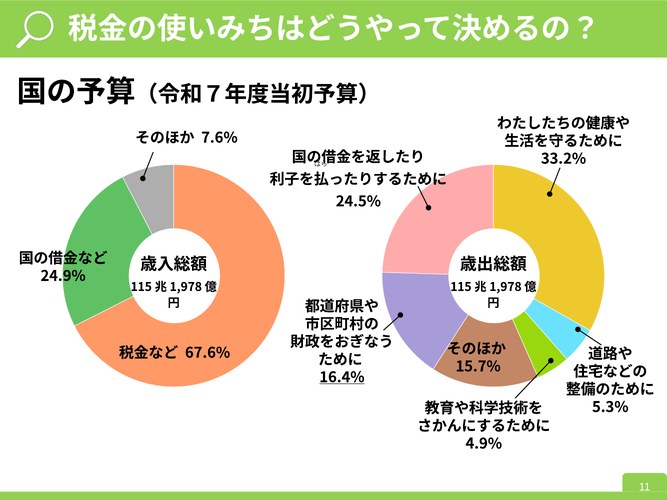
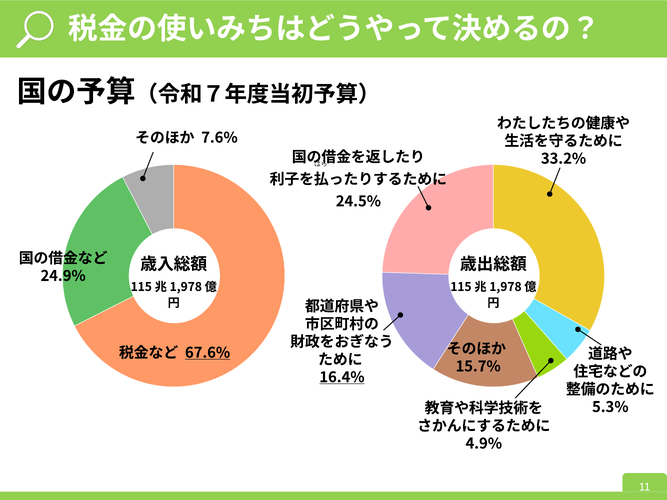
67.6% underline: none -> present (208, 353)
